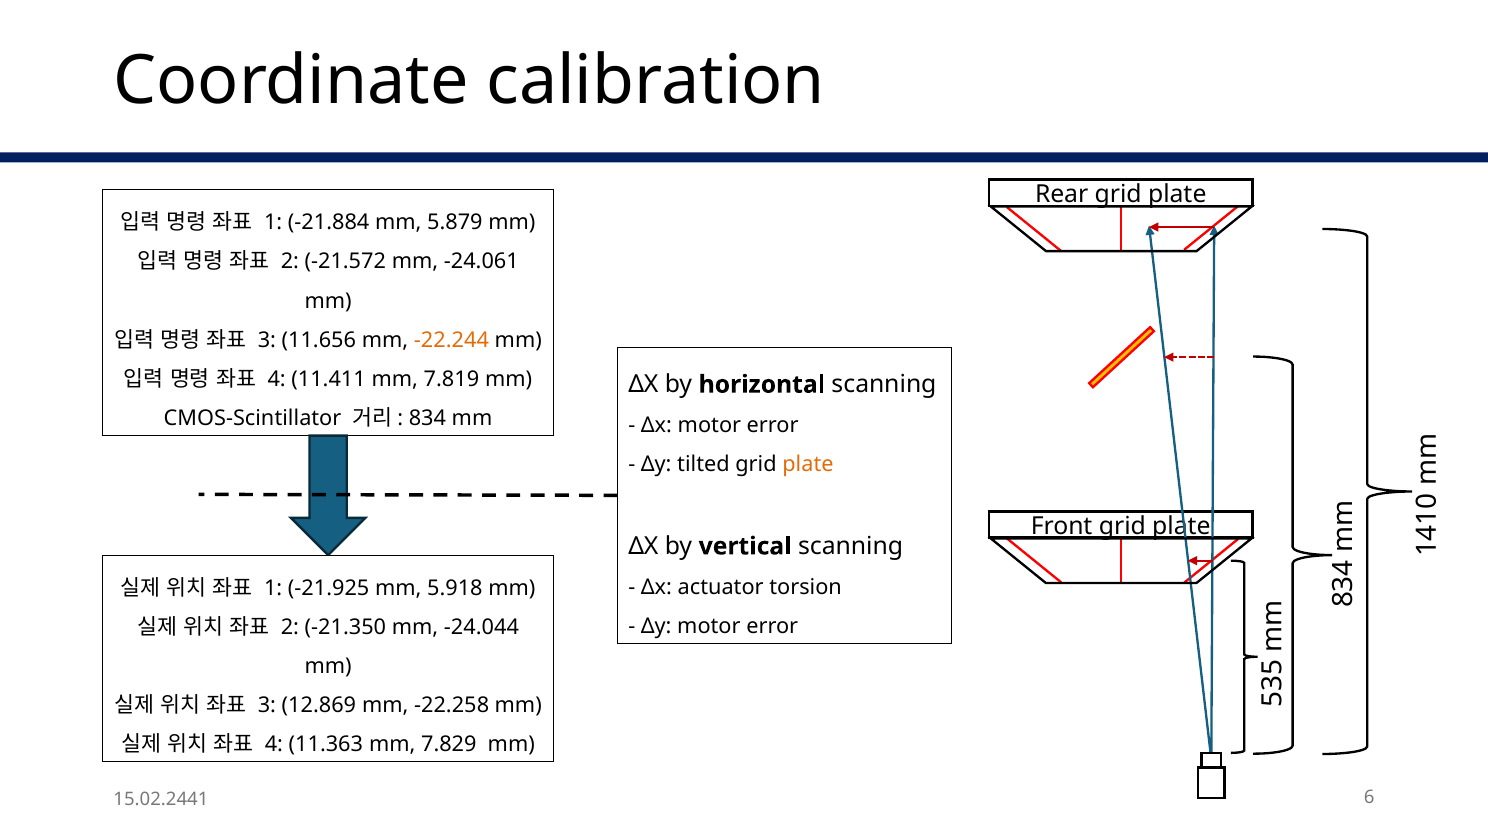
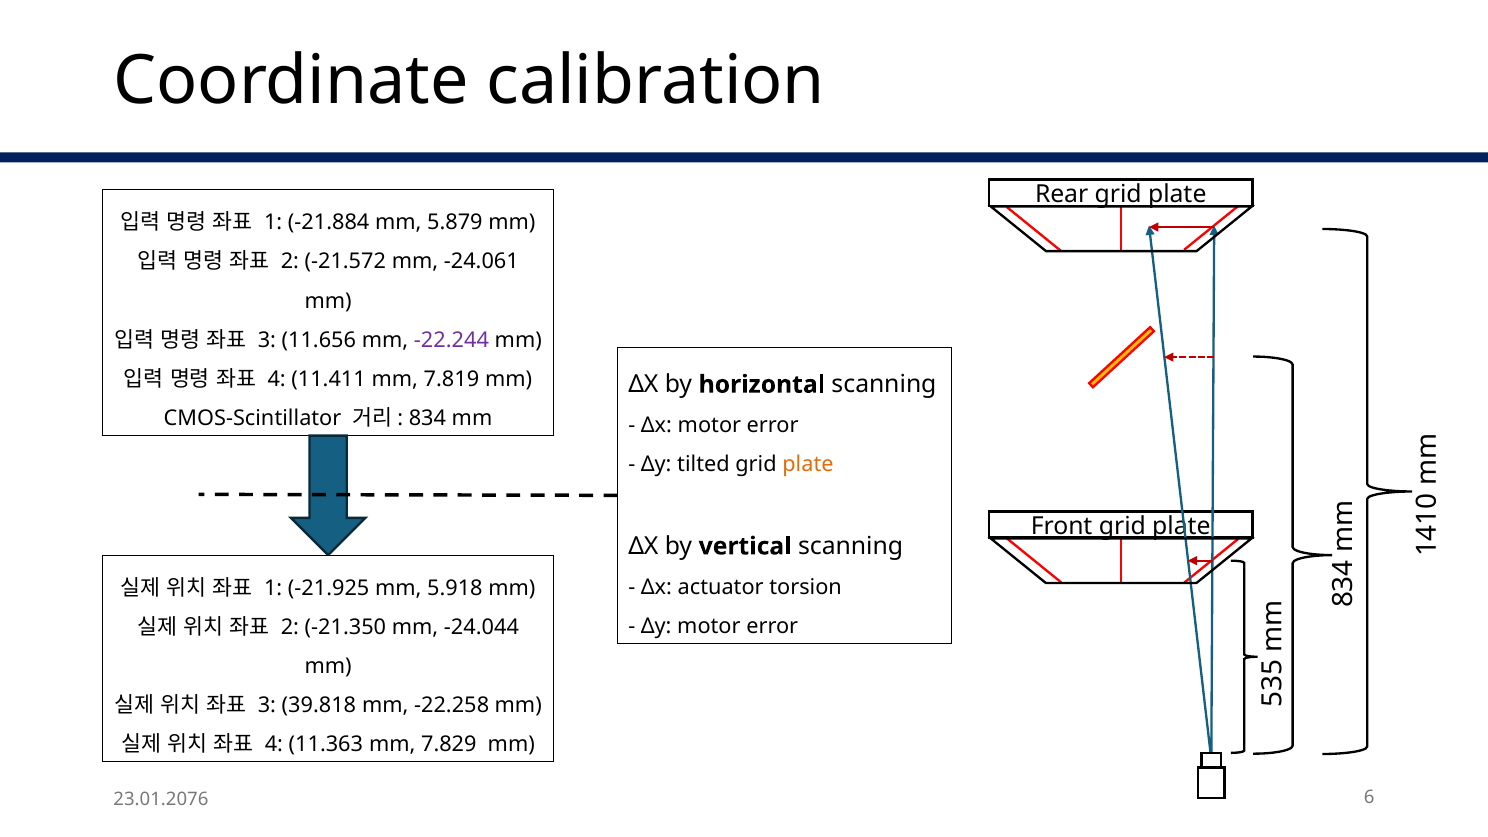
-22.244 colour: orange -> purple (451, 340)
12.869: 12.869 -> 39.818 (319, 706)
15.02.2441: 15.02.2441 -> 23.01.2076 (161, 799)
